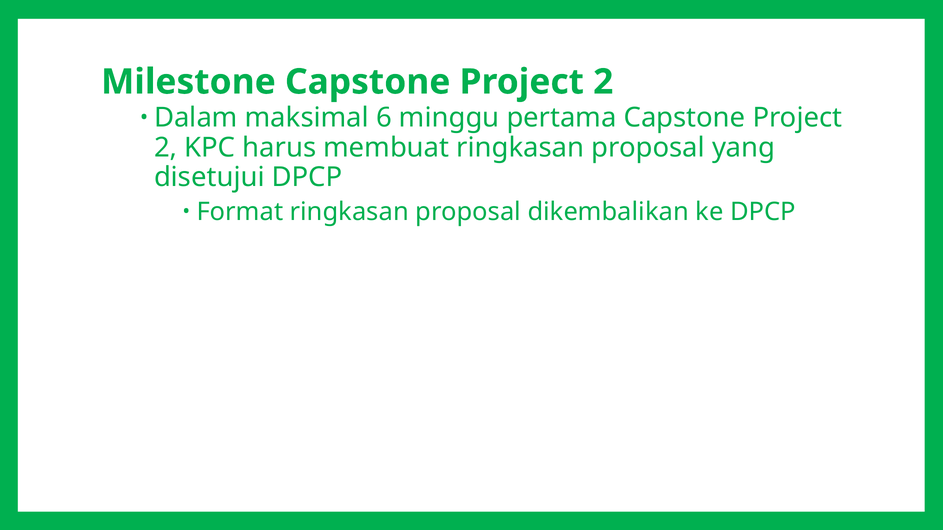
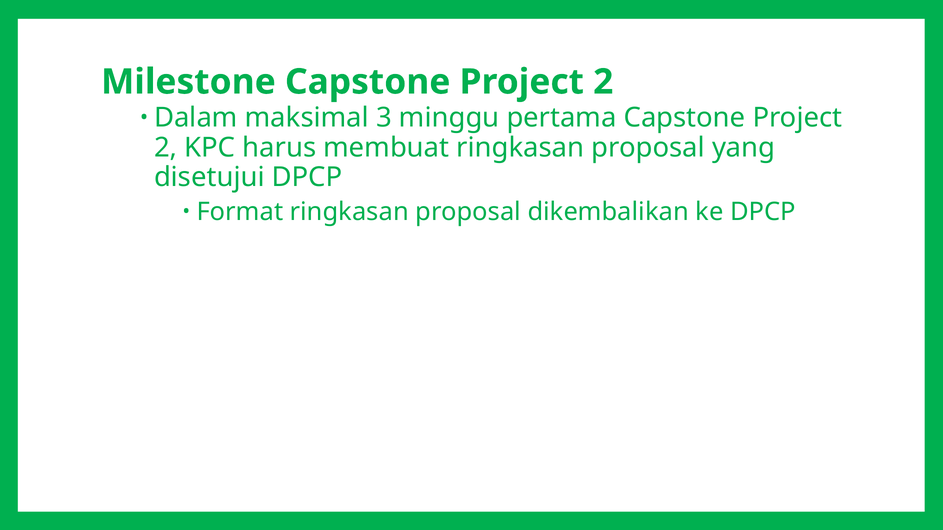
6: 6 -> 3 (384, 118)
